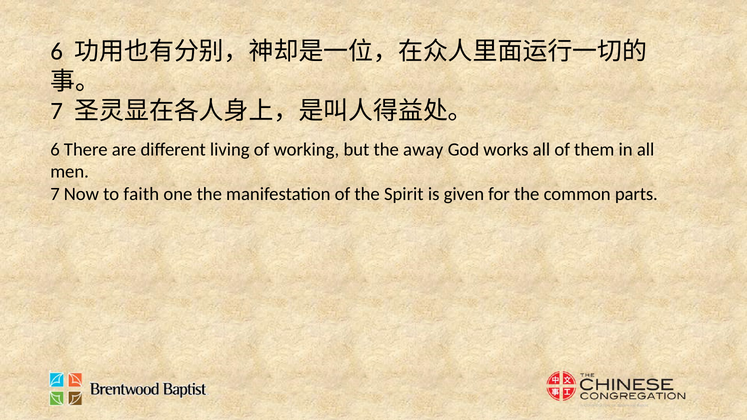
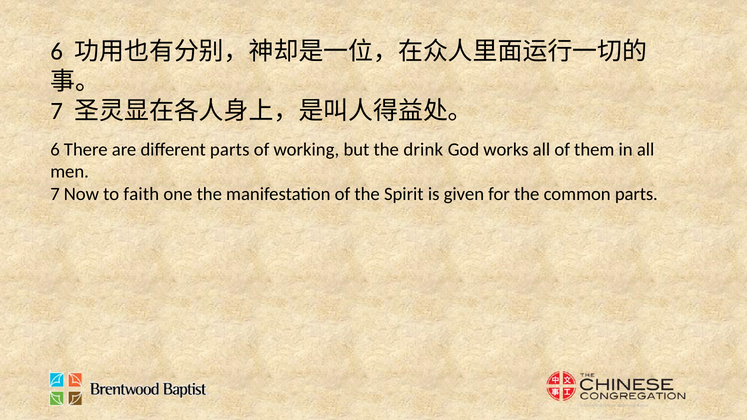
different living: living -> parts (230, 149)
away: away -> drink (423, 149)
